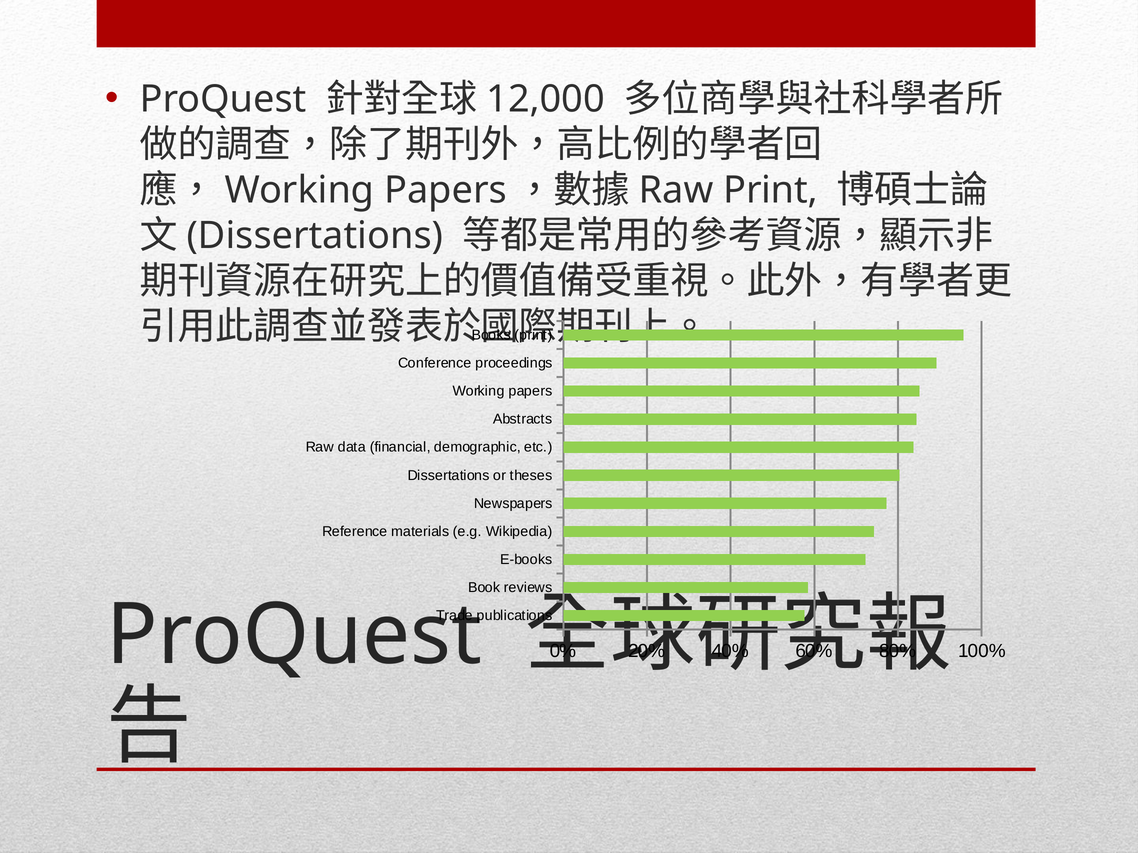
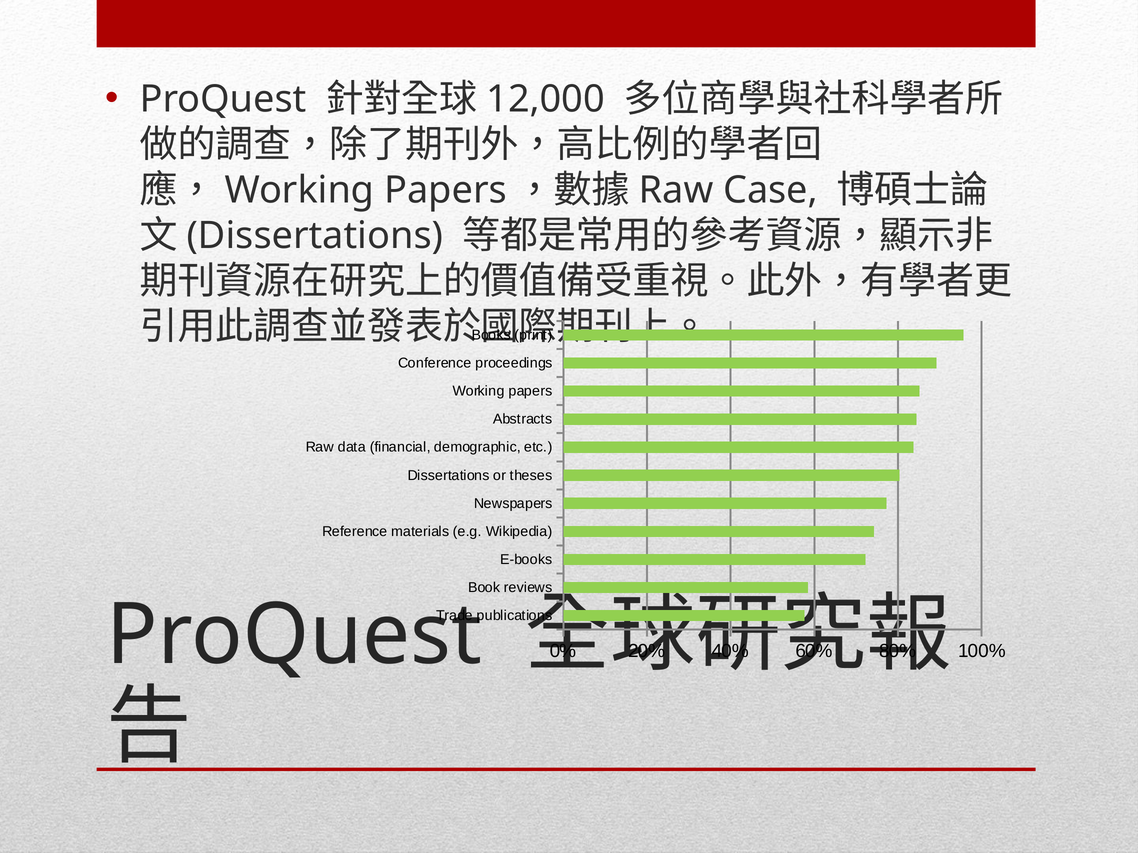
Raw Print: Print -> Case (771, 190)
